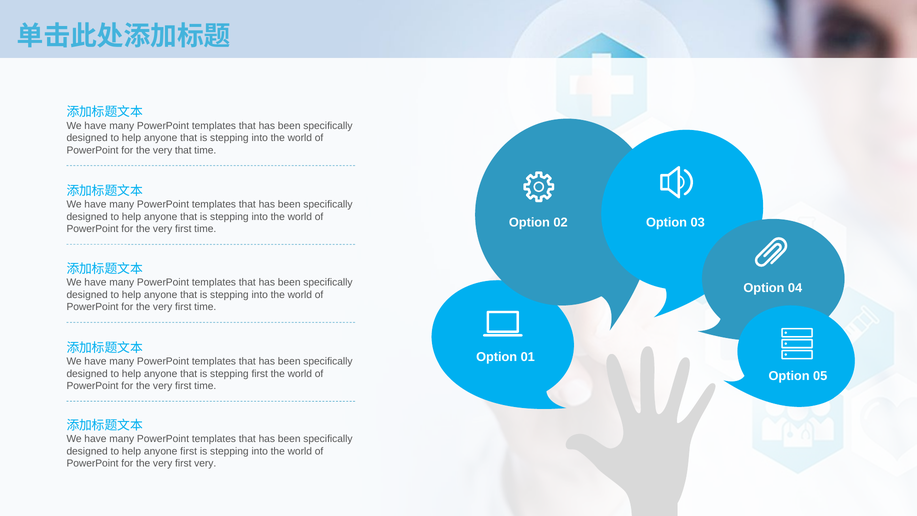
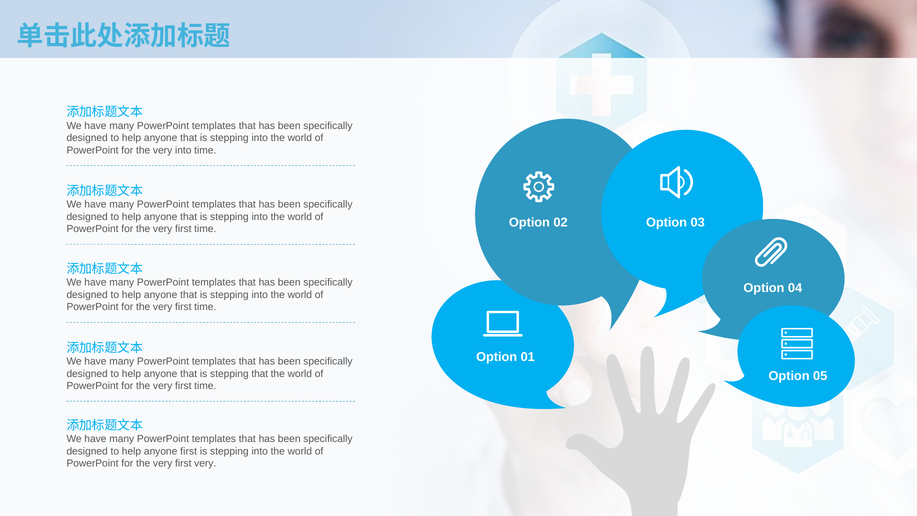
very that: that -> into (183, 150)
stepping first: first -> that (260, 374)
